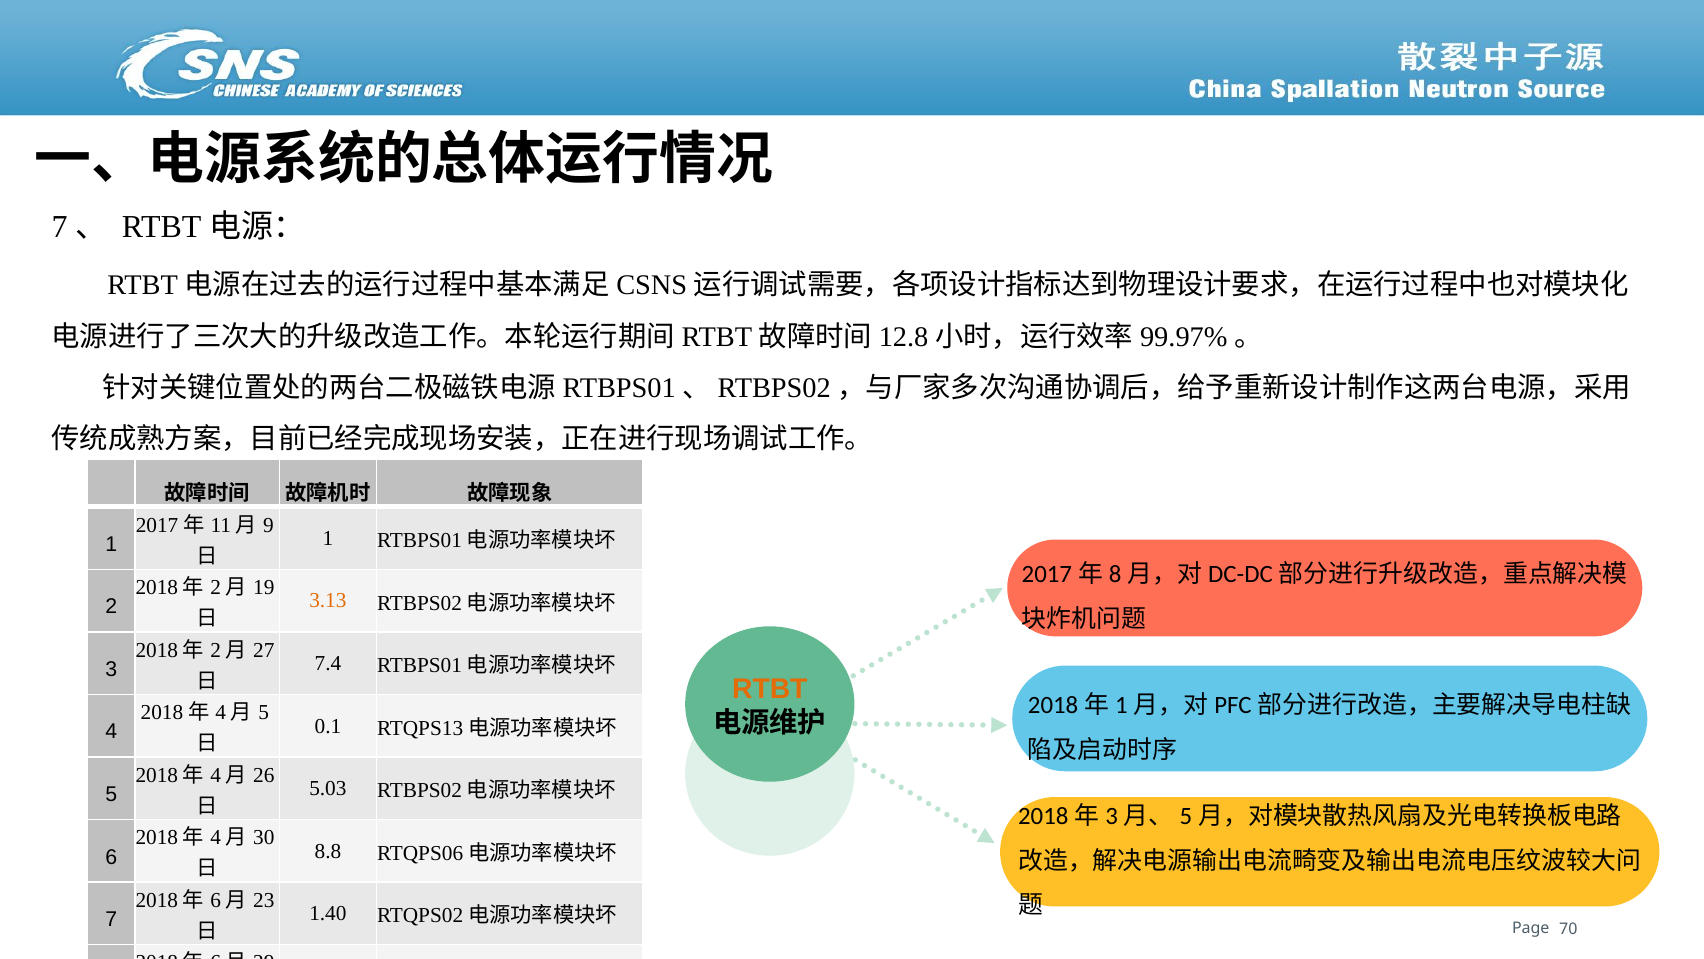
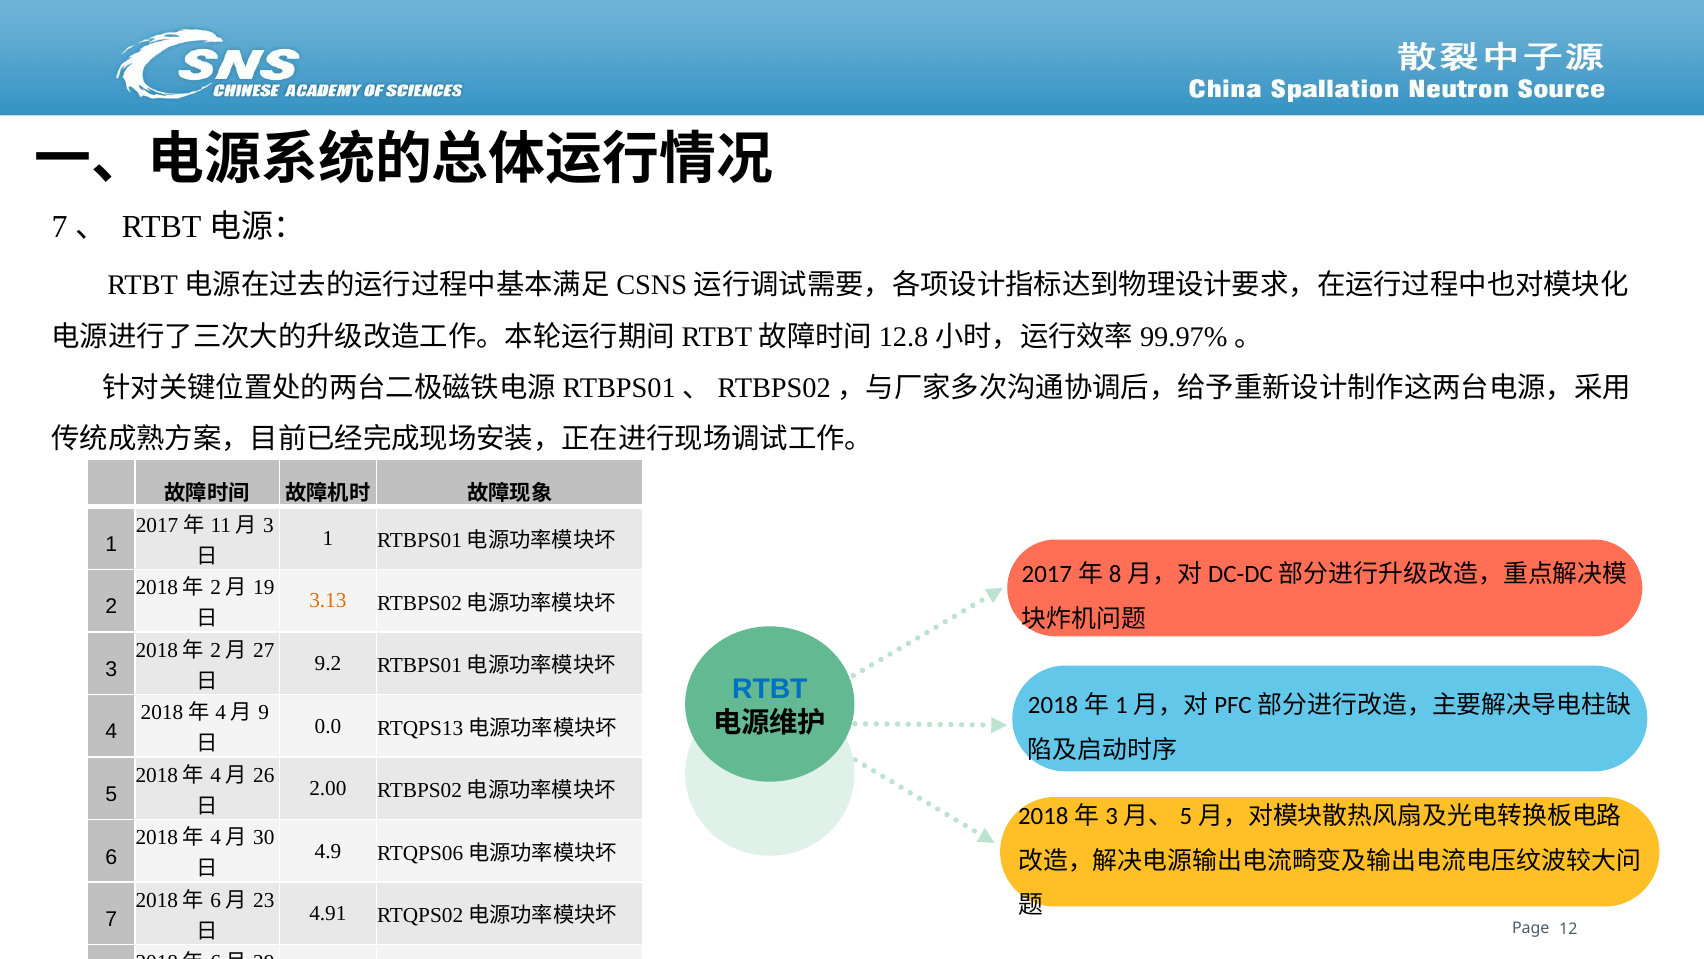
9: 9 -> 3 (268, 525)
7.4: 7.4 -> 9.2 (328, 663)
RTBT colour: orange -> blue (770, 689)
5: 5 -> 9 (264, 712)
0.1: 0.1 -> 0.0 (328, 726)
5.03: 5.03 -> 2.00 (328, 788)
8.8: 8.8 -> 4.9 (328, 851)
1.40: 1.40 -> 4.91 (328, 913)
70: 70 -> 12 (1568, 929)
